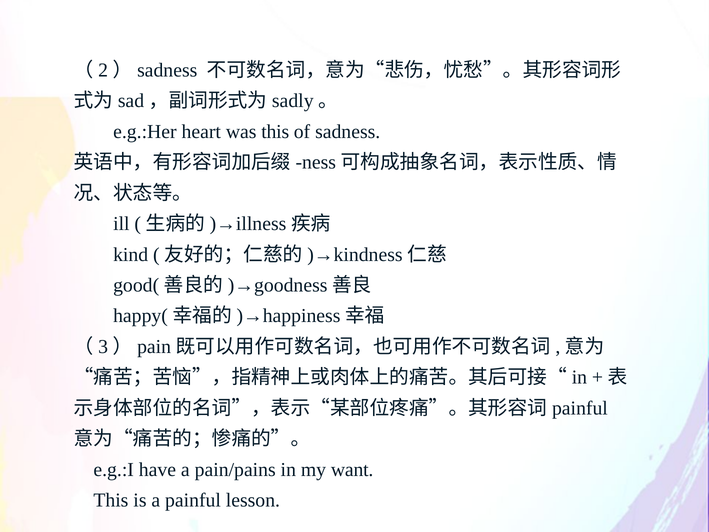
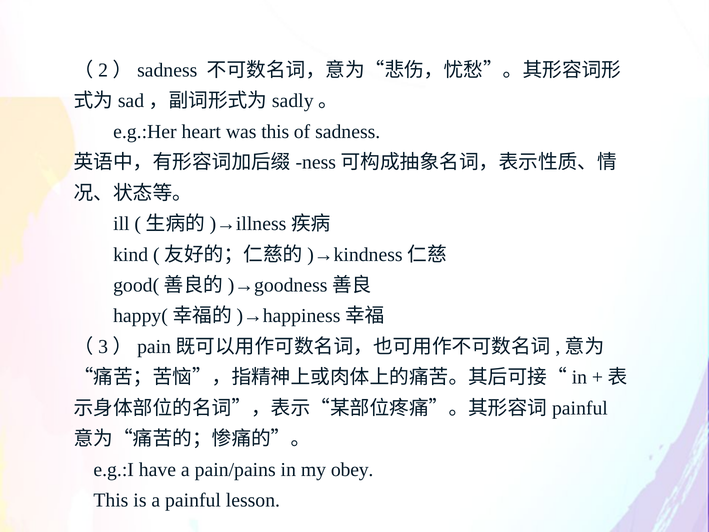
want: want -> obey (352, 470)
